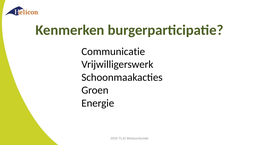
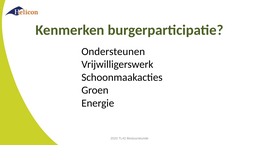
Communicatie: Communicatie -> Ondersteunen (113, 52)
